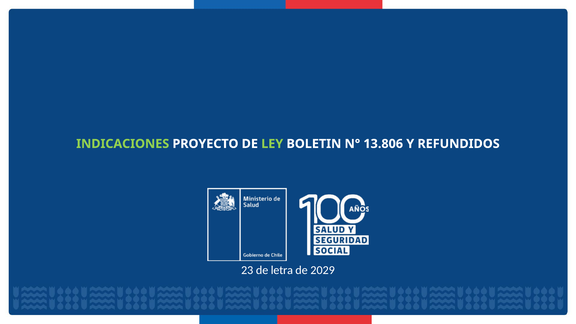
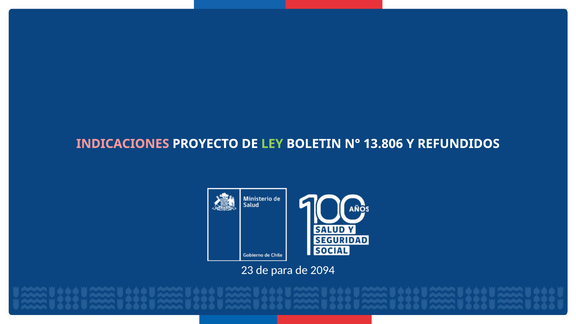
INDICACIONES colour: light green -> pink (123, 144)
letra: letra -> para (282, 270)
2029: 2029 -> 2094 (323, 270)
